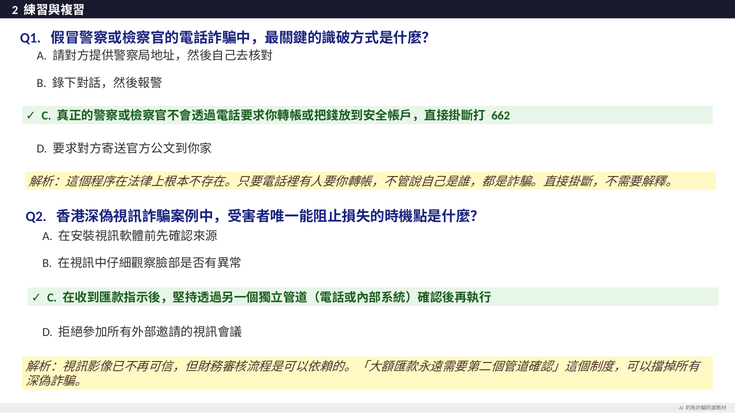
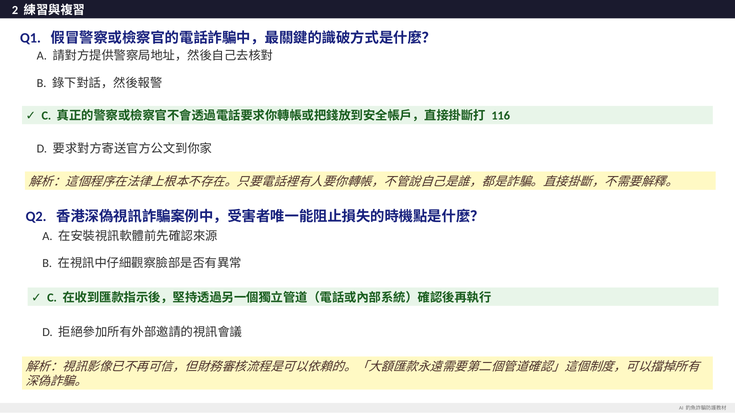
662: 662 -> 116 (501, 116)
